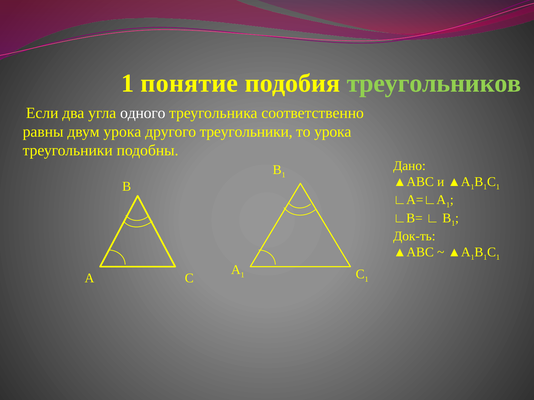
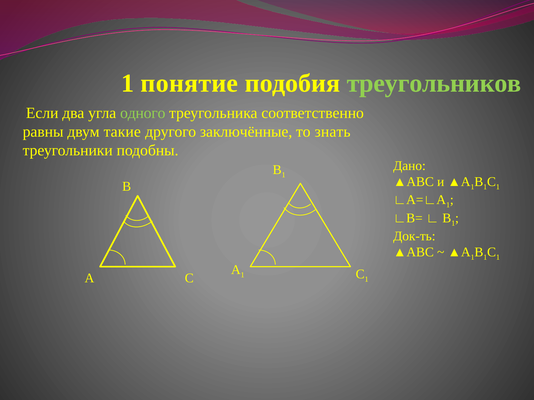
одного colour: white -> light green (143, 113)
двум урока: урока -> такие (122, 132)
другого треугольники: треугольники -> заключённые (246, 132)
то урока: урока -> знать (333, 132)
